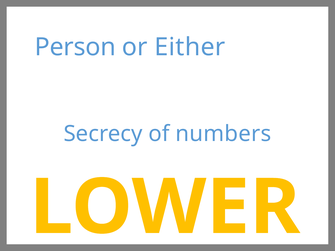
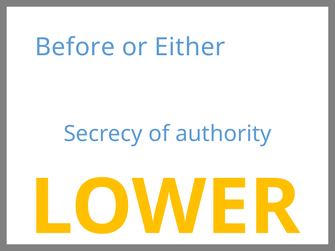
Person: Person -> Before (75, 47)
numbers: numbers -> authority (223, 134)
